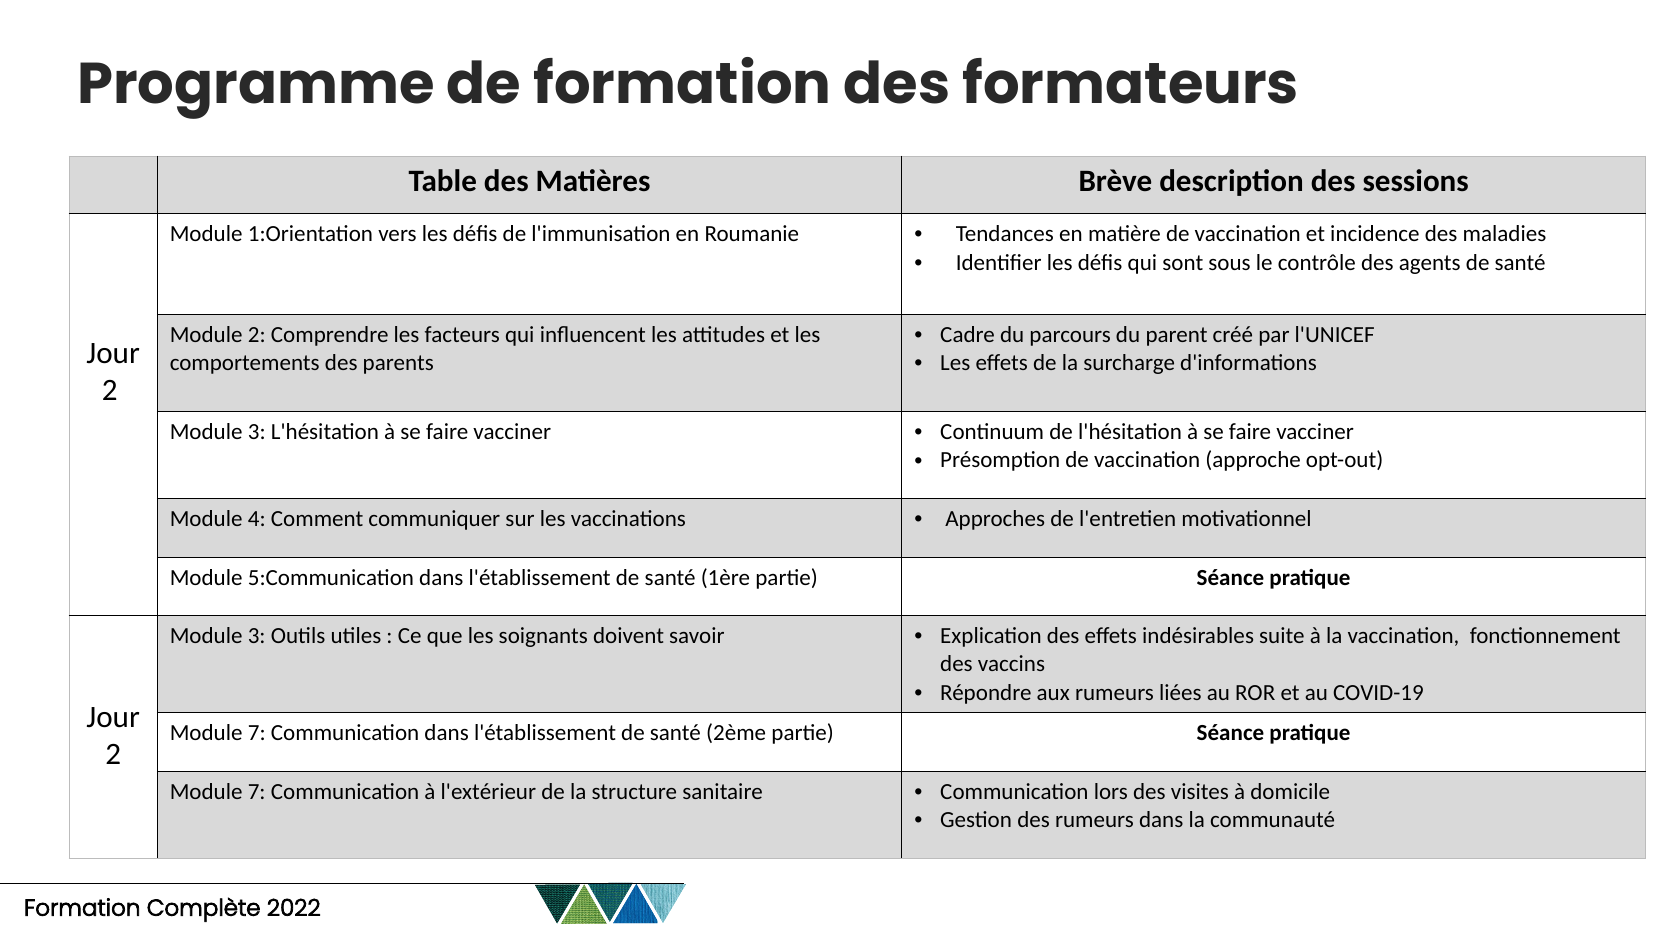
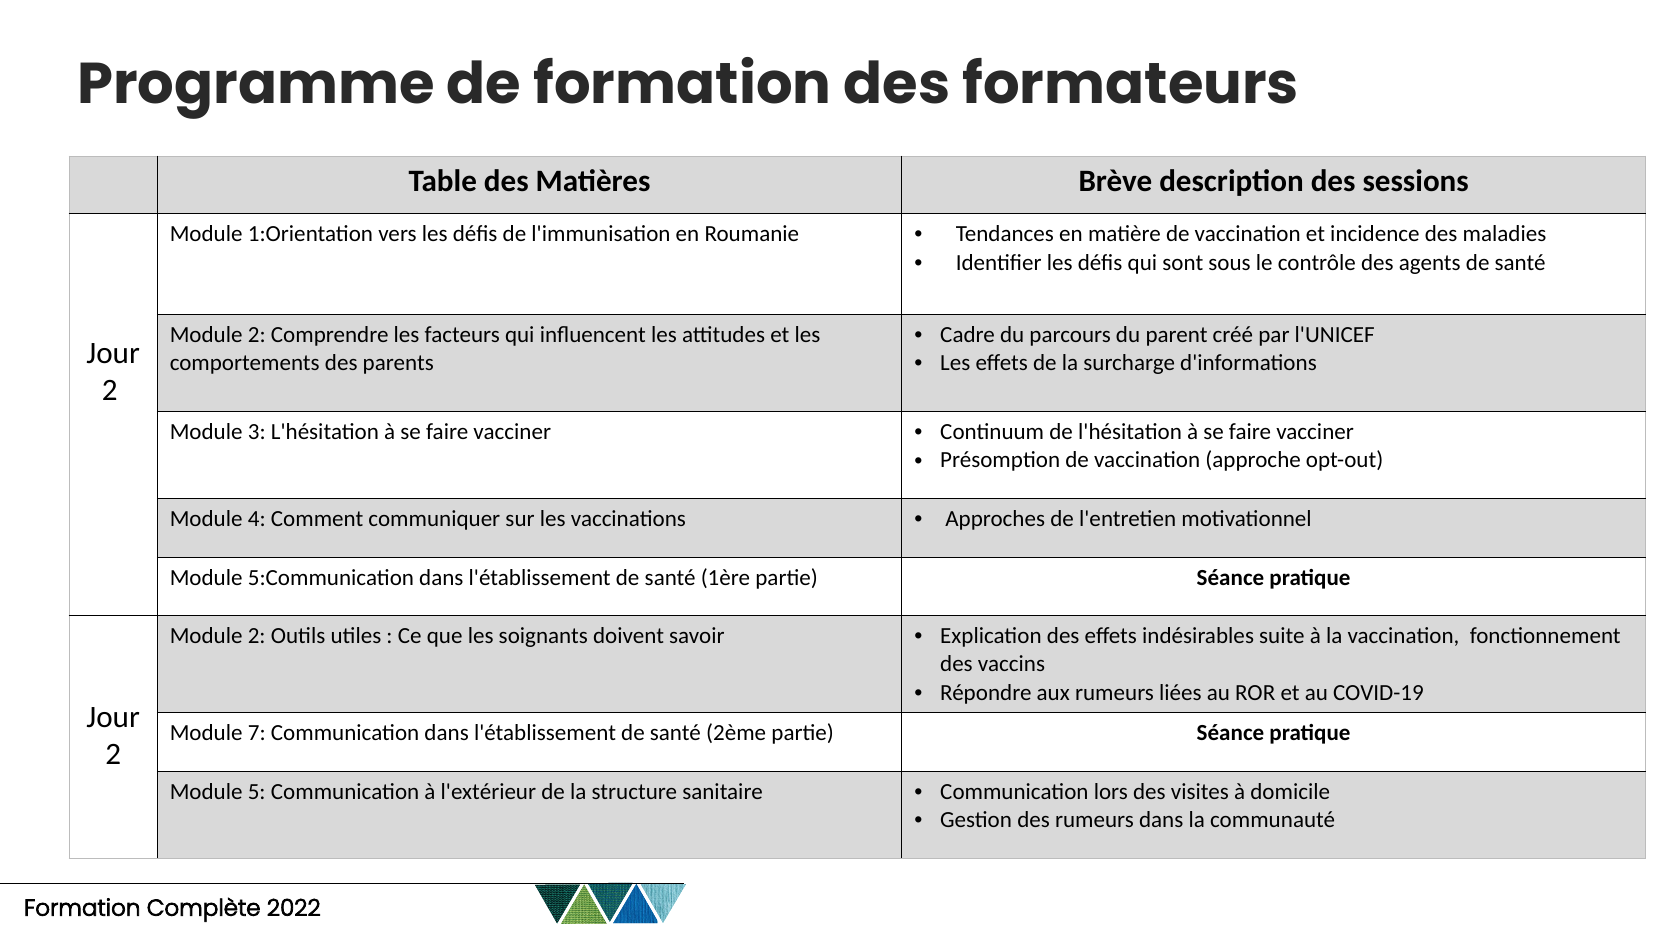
3: 3 -> 2 (257, 636)
7: 7 -> 5 (257, 791)
